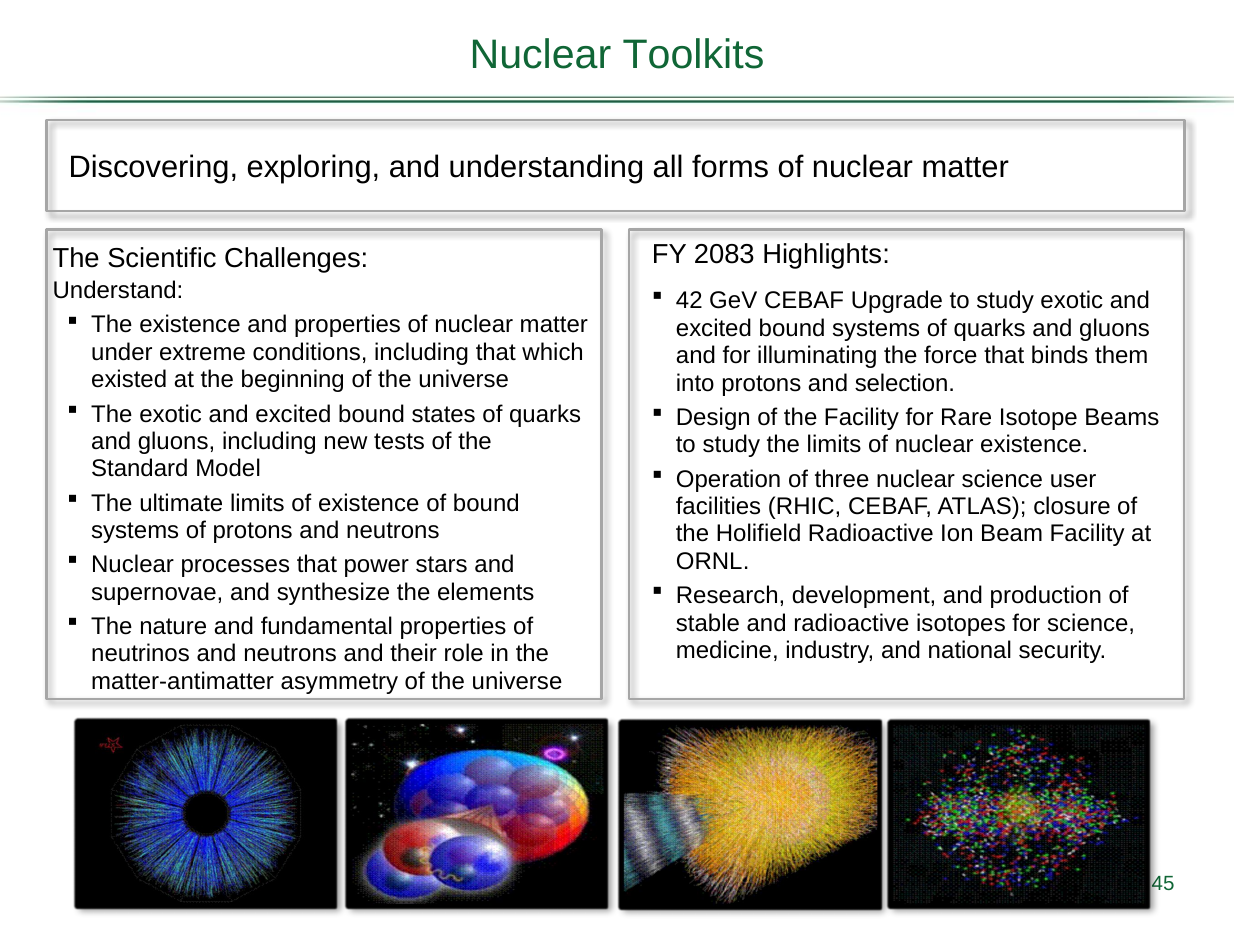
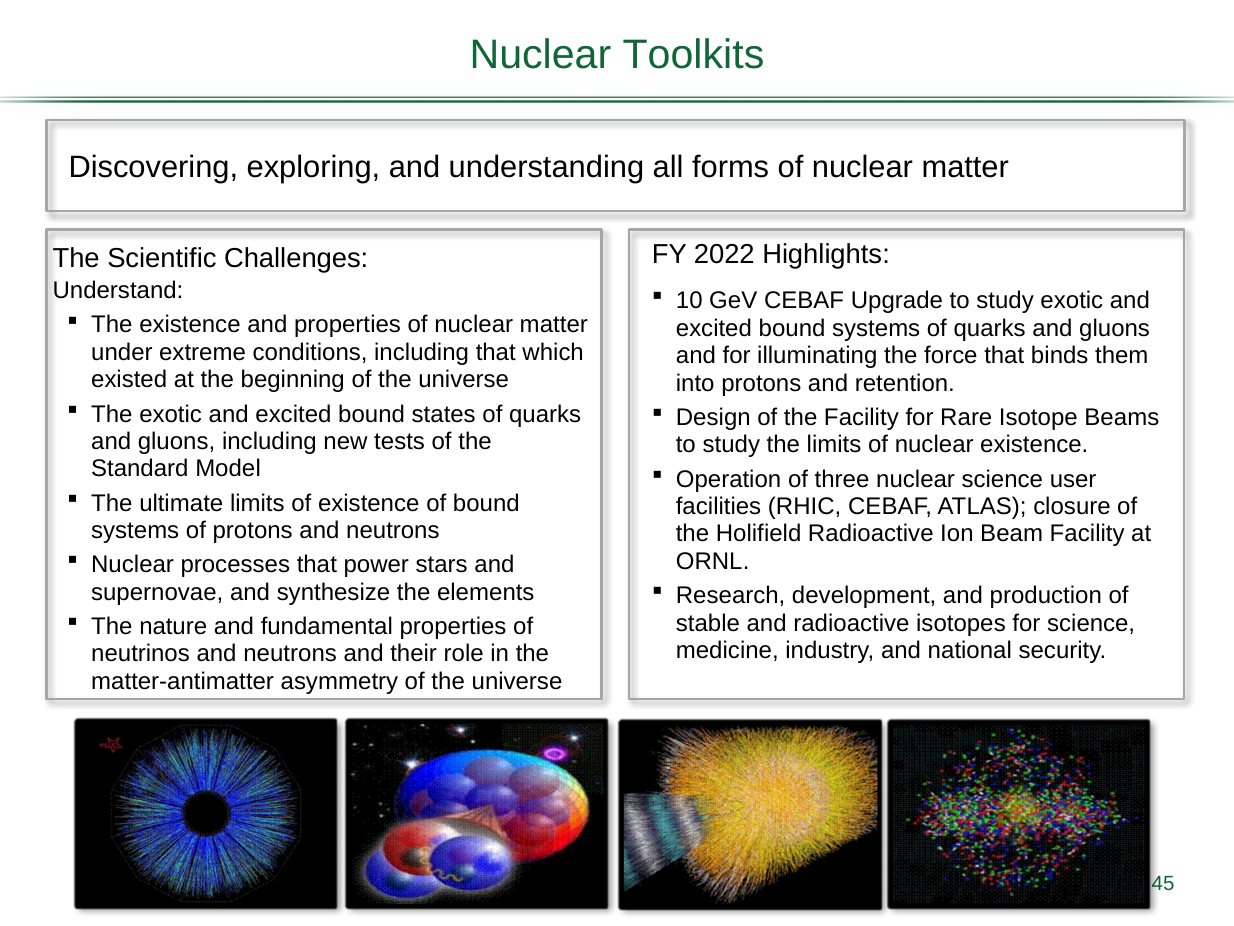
2083: 2083 -> 2022 (724, 254)
42: 42 -> 10 (689, 301)
selection: selection -> retention (905, 383)
